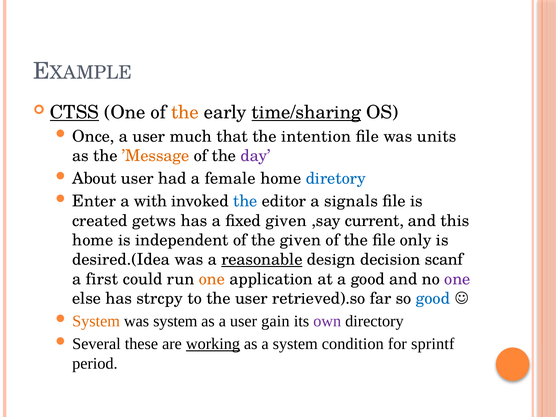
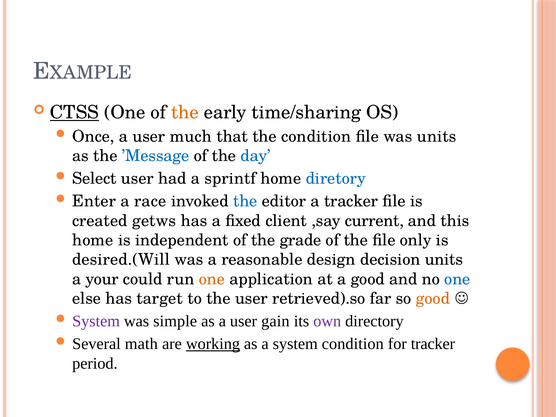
time/sharing underline: present -> none (306, 112)
the intention: intention -> condition (316, 136)
’Message colour: orange -> blue (156, 156)
day colour: purple -> blue (256, 156)
About: About -> Select (94, 179)
female: female -> sprintf (230, 179)
with: with -> race (150, 201)
a signals: signals -> tracker (351, 201)
fixed given: given -> client (286, 221)
the given: given -> grade (301, 240)
desired.(Idea: desired.(Idea -> desired.(Will (121, 260)
reasonable underline: present -> none (262, 260)
decision scanf: scanf -> units (444, 260)
first: first -> your (102, 279)
one colour: purple -> blue (457, 279)
strcpy: strcpy -> target (160, 299)
good colour: blue -> orange (433, 299)
System colour: orange -> purple (96, 321)
was system: system -> simple (175, 321)
these: these -> math (141, 344)
for sprintf: sprintf -> tracker (433, 344)
